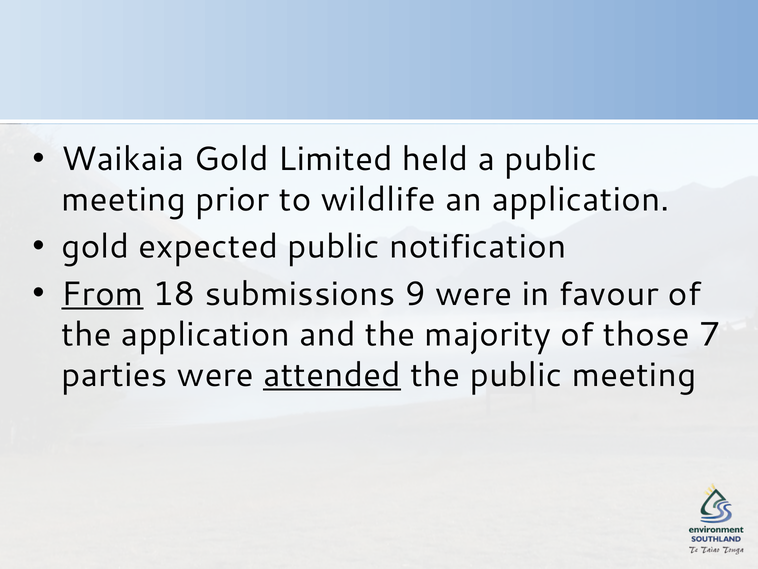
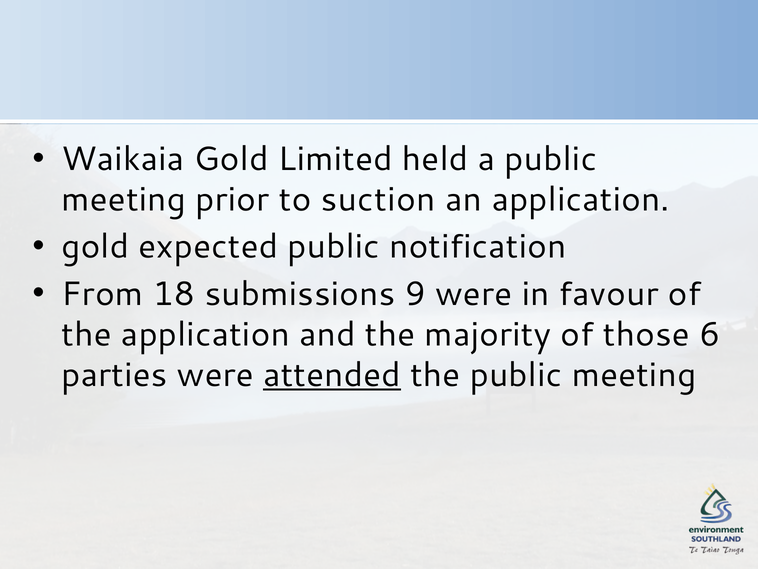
wildlife: wildlife -> suction (378, 199)
From underline: present -> none (102, 294)
7: 7 -> 6 (710, 334)
